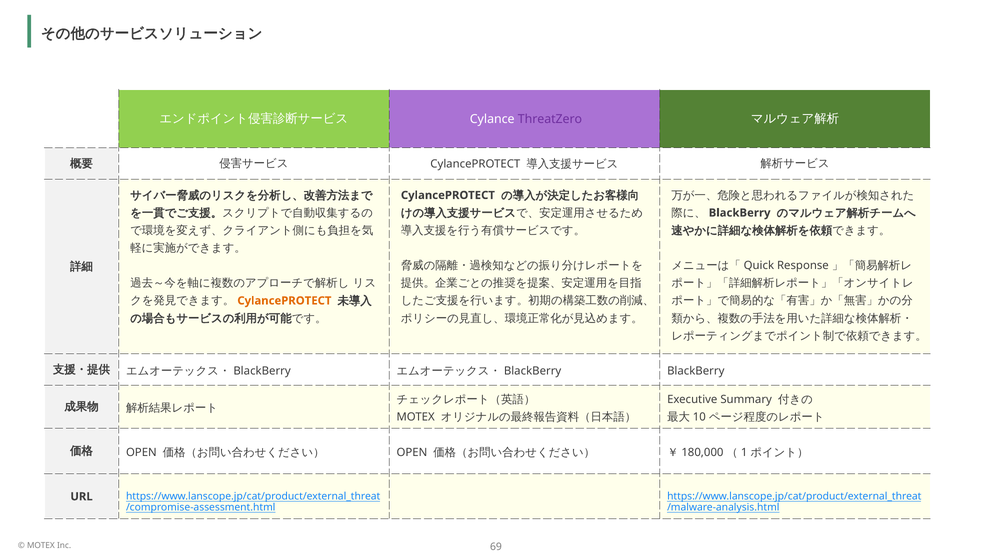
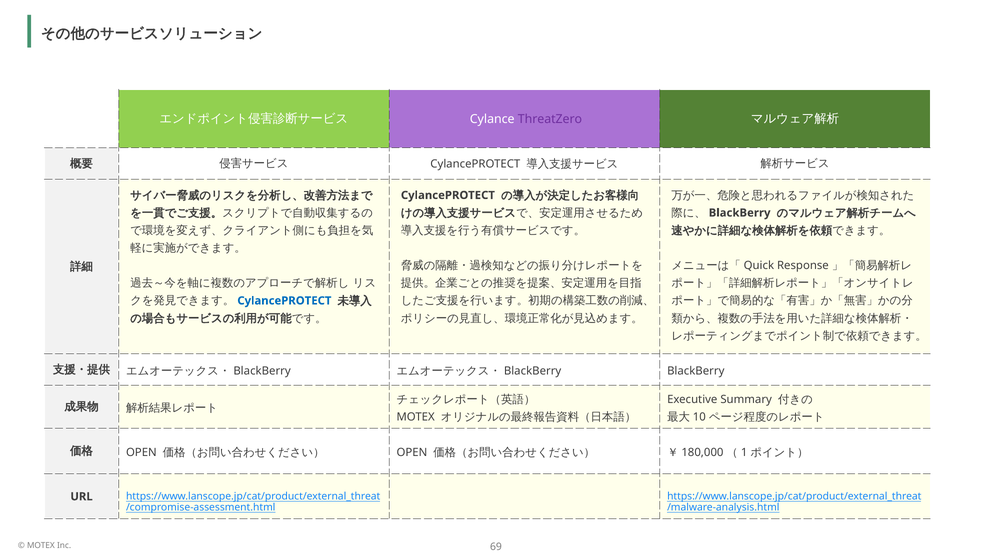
CylancePROTECT colour: orange -> blue (284, 301)
